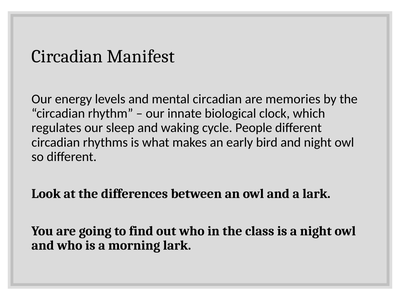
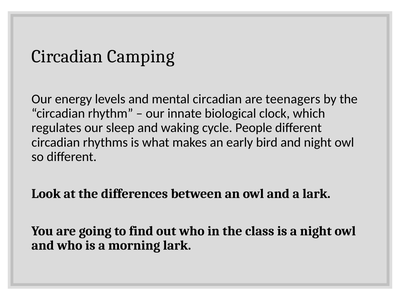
Manifest: Manifest -> Camping (141, 57)
memories: memories -> teenagers (293, 99)
